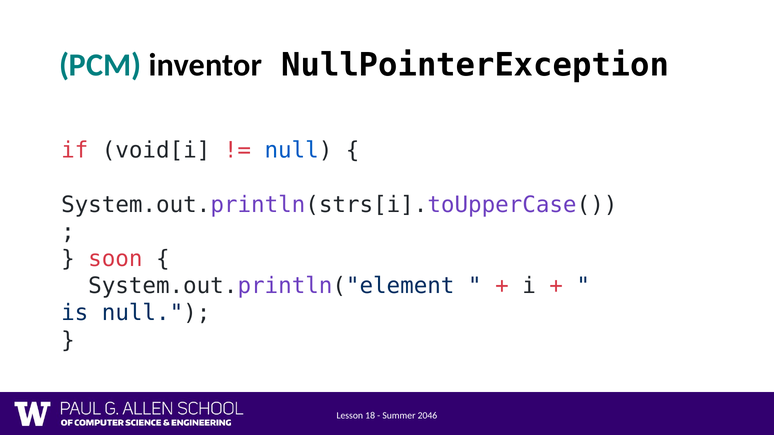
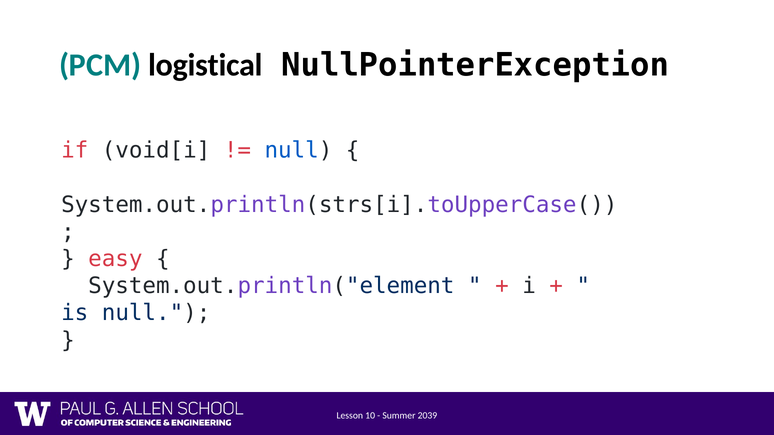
inventor: inventor -> logistical (205, 65)
soon: soon -> easy (115, 259)
18: 18 -> 10 (370, 416)
2046: 2046 -> 2039 (427, 416)
